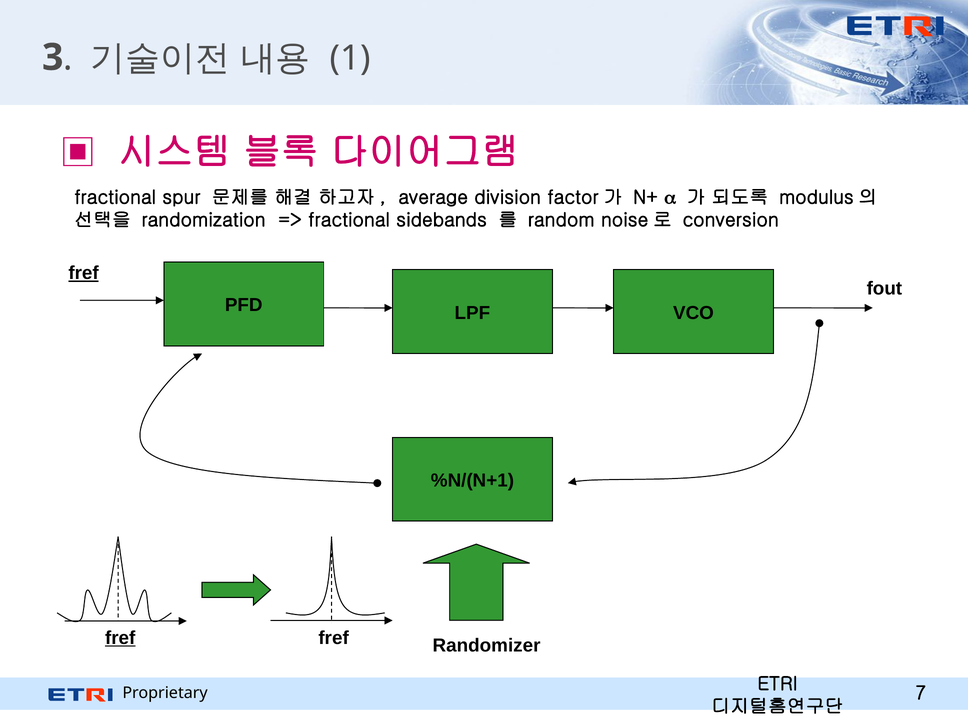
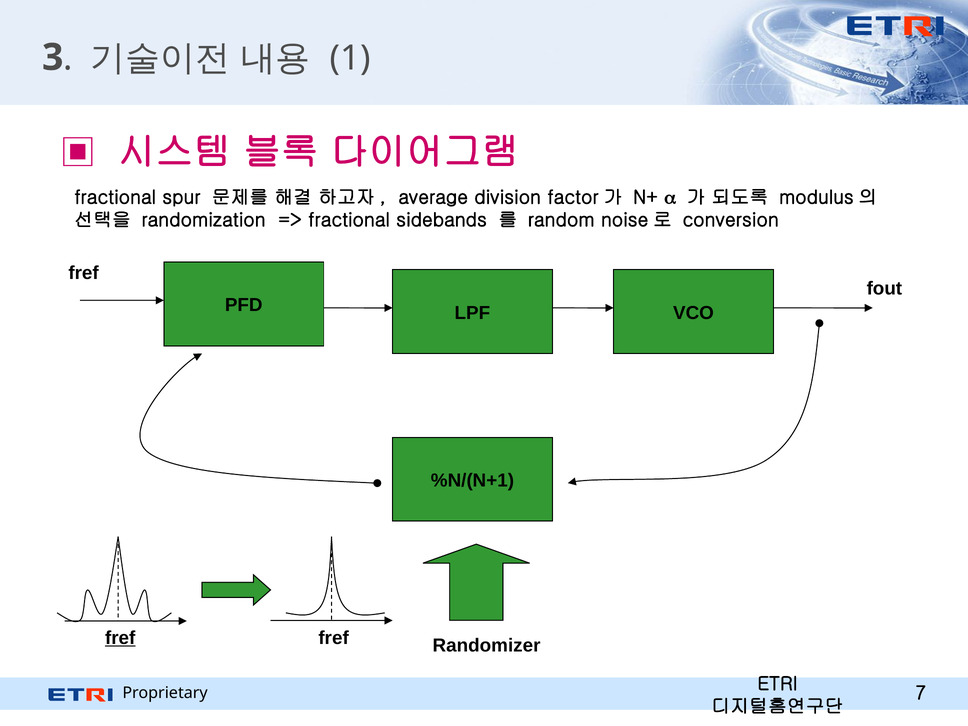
fref underline: present -> none (84, 273)
